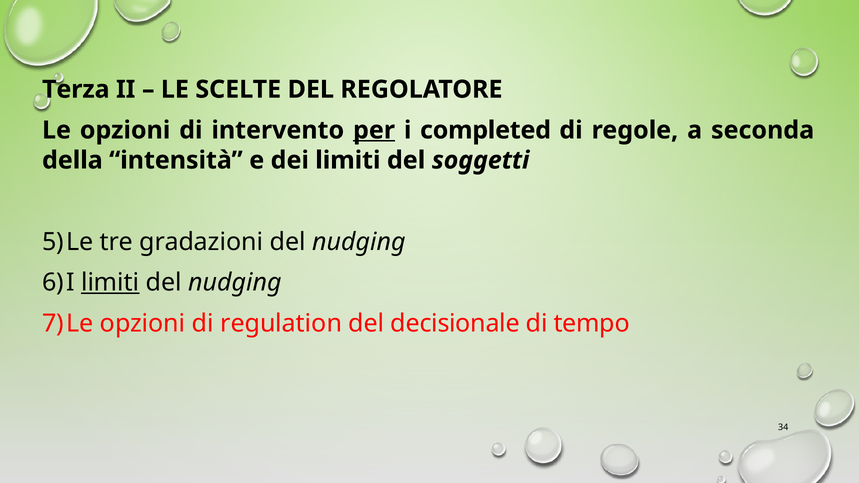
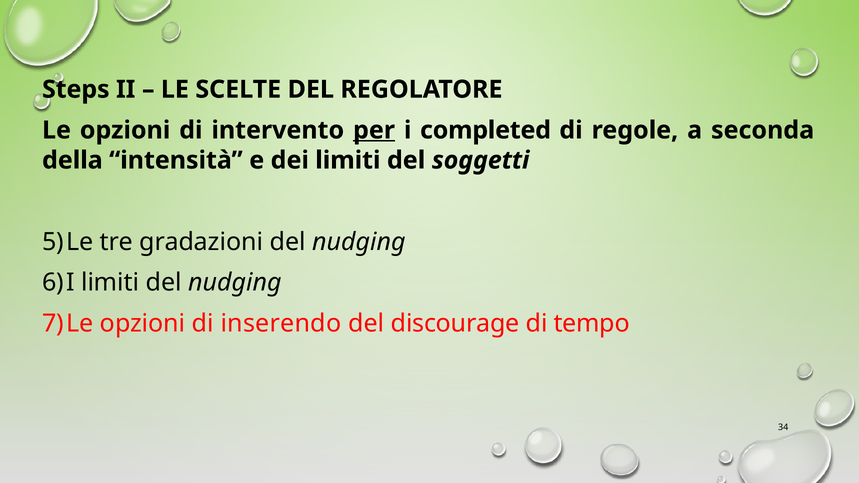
Terza: Terza -> Steps (76, 89)
limiti underline: present -> none (110, 283)
regulation: regulation -> inserendo (281, 324)
decisionale: decisionale -> discourage (455, 324)
